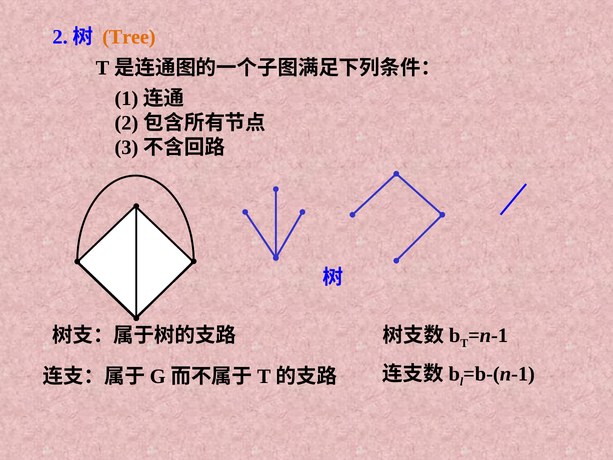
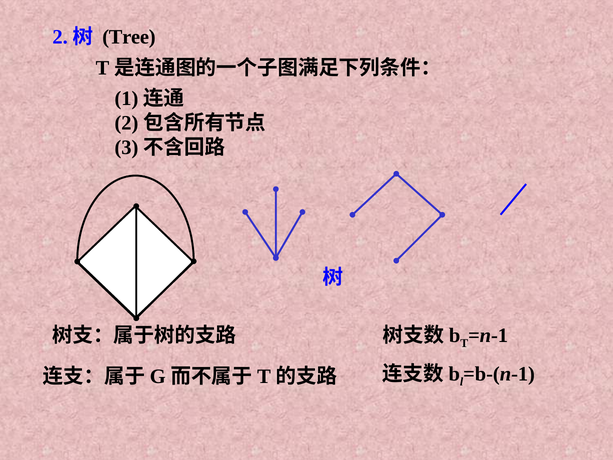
Tree colour: orange -> black (129, 37)
